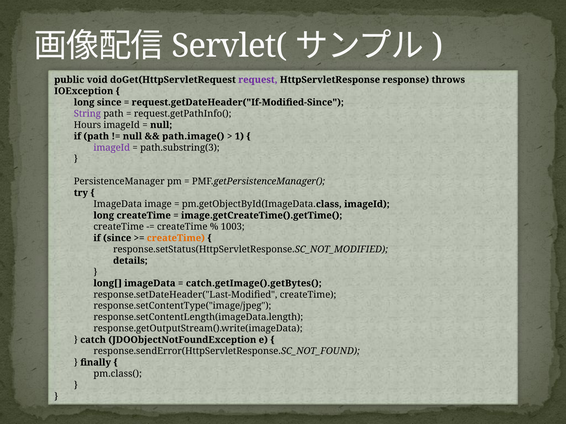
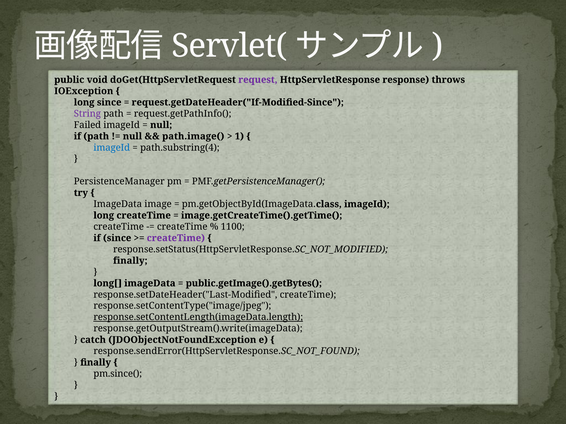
Hours: Hours -> Failed (87, 125)
imageId colour: purple -> blue (112, 148)
path.substring(3: path.substring(3 -> path.substring(4 (180, 148)
1003: 1003 -> 1100 (233, 227)
createTime colour: orange -> purple (176, 238)
details: details -> finally (130, 261)
catch.getImage().getBytes(: catch.getImage().getBytes( -> public.getImage().getBytes( (254, 284)
response.setContentLength(imageData.length underline: none -> present (198, 318)
pm.class(: pm.class( -> pm.since( (118, 374)
